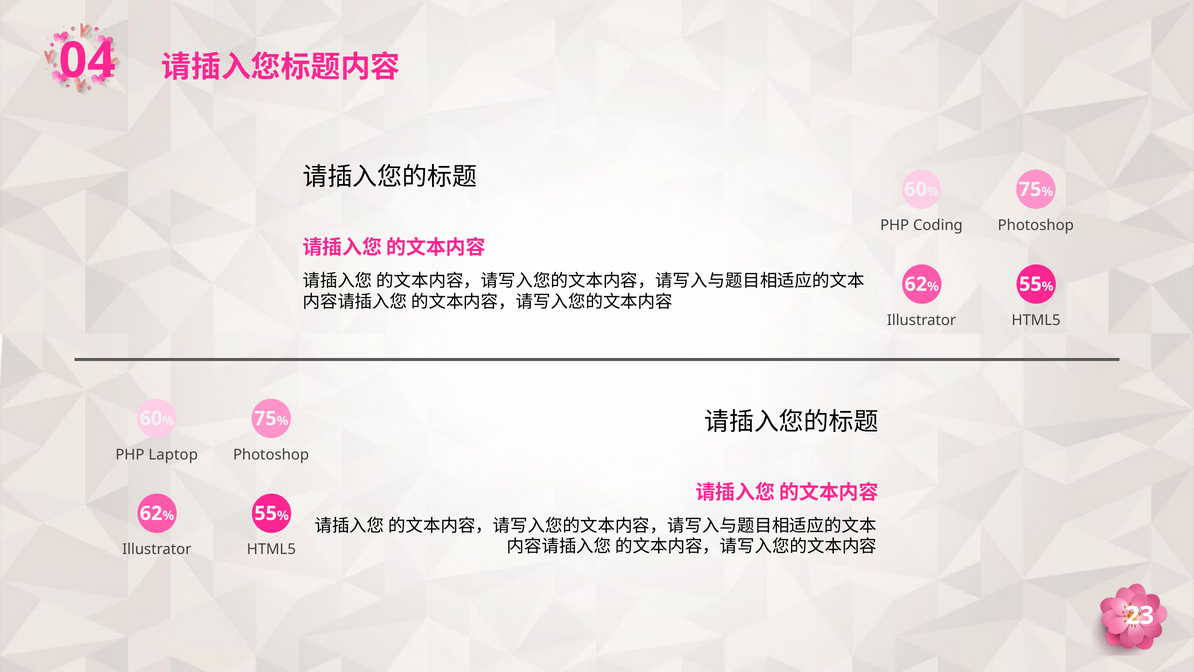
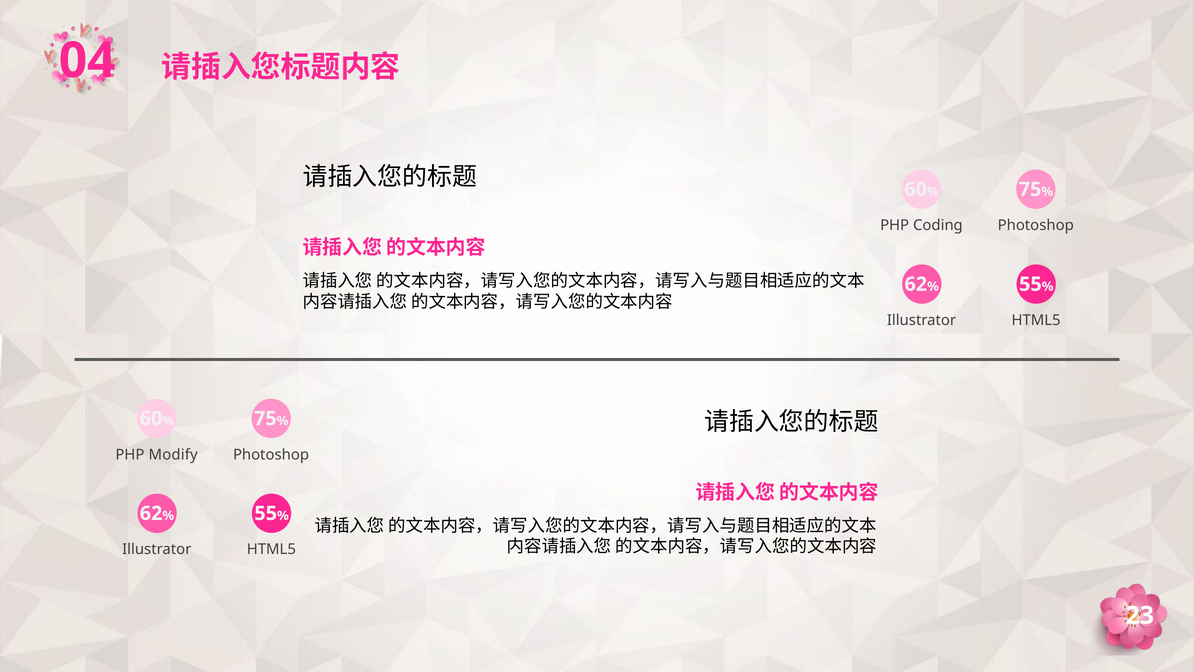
Laptop: Laptop -> Modify (173, 454)
